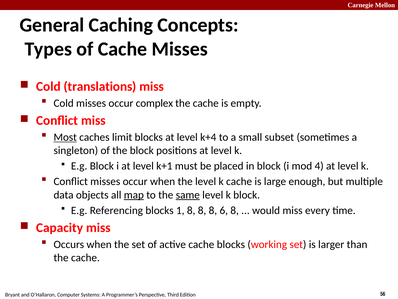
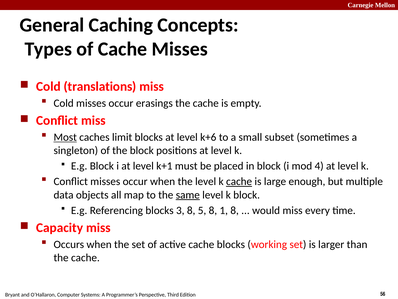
complex: complex -> erasings (154, 103)
k+4: k+4 -> k+6 (208, 137)
cache underline: none -> present (239, 181)
map underline: present -> none (134, 195)
1: 1 -> 3 (180, 210)
8: 8 -> 5 (202, 210)
6: 6 -> 1 (224, 210)
